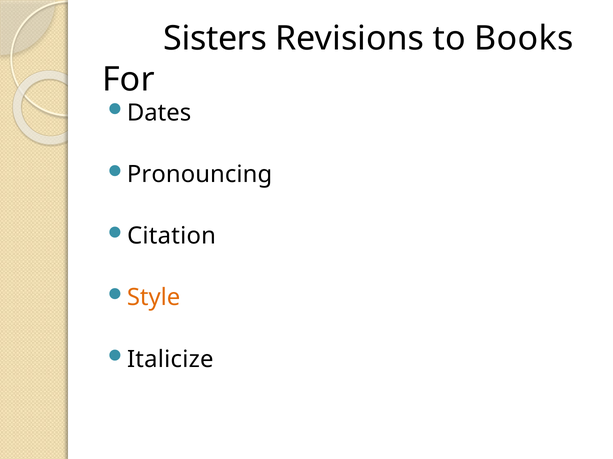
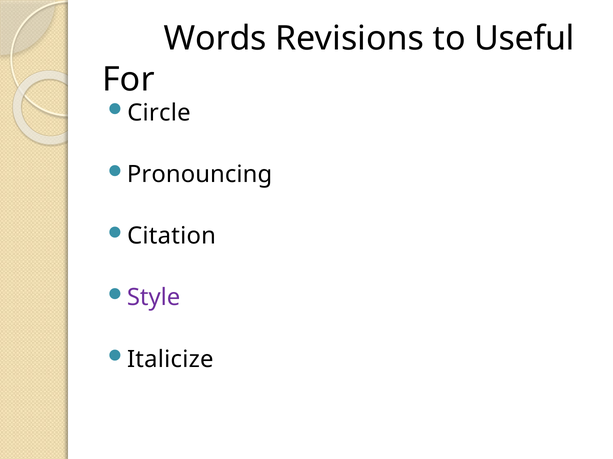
Sisters: Sisters -> Words (215, 39)
Books: Books -> Useful (524, 39)
Dates: Dates -> Circle (159, 113)
Style colour: orange -> purple (154, 298)
